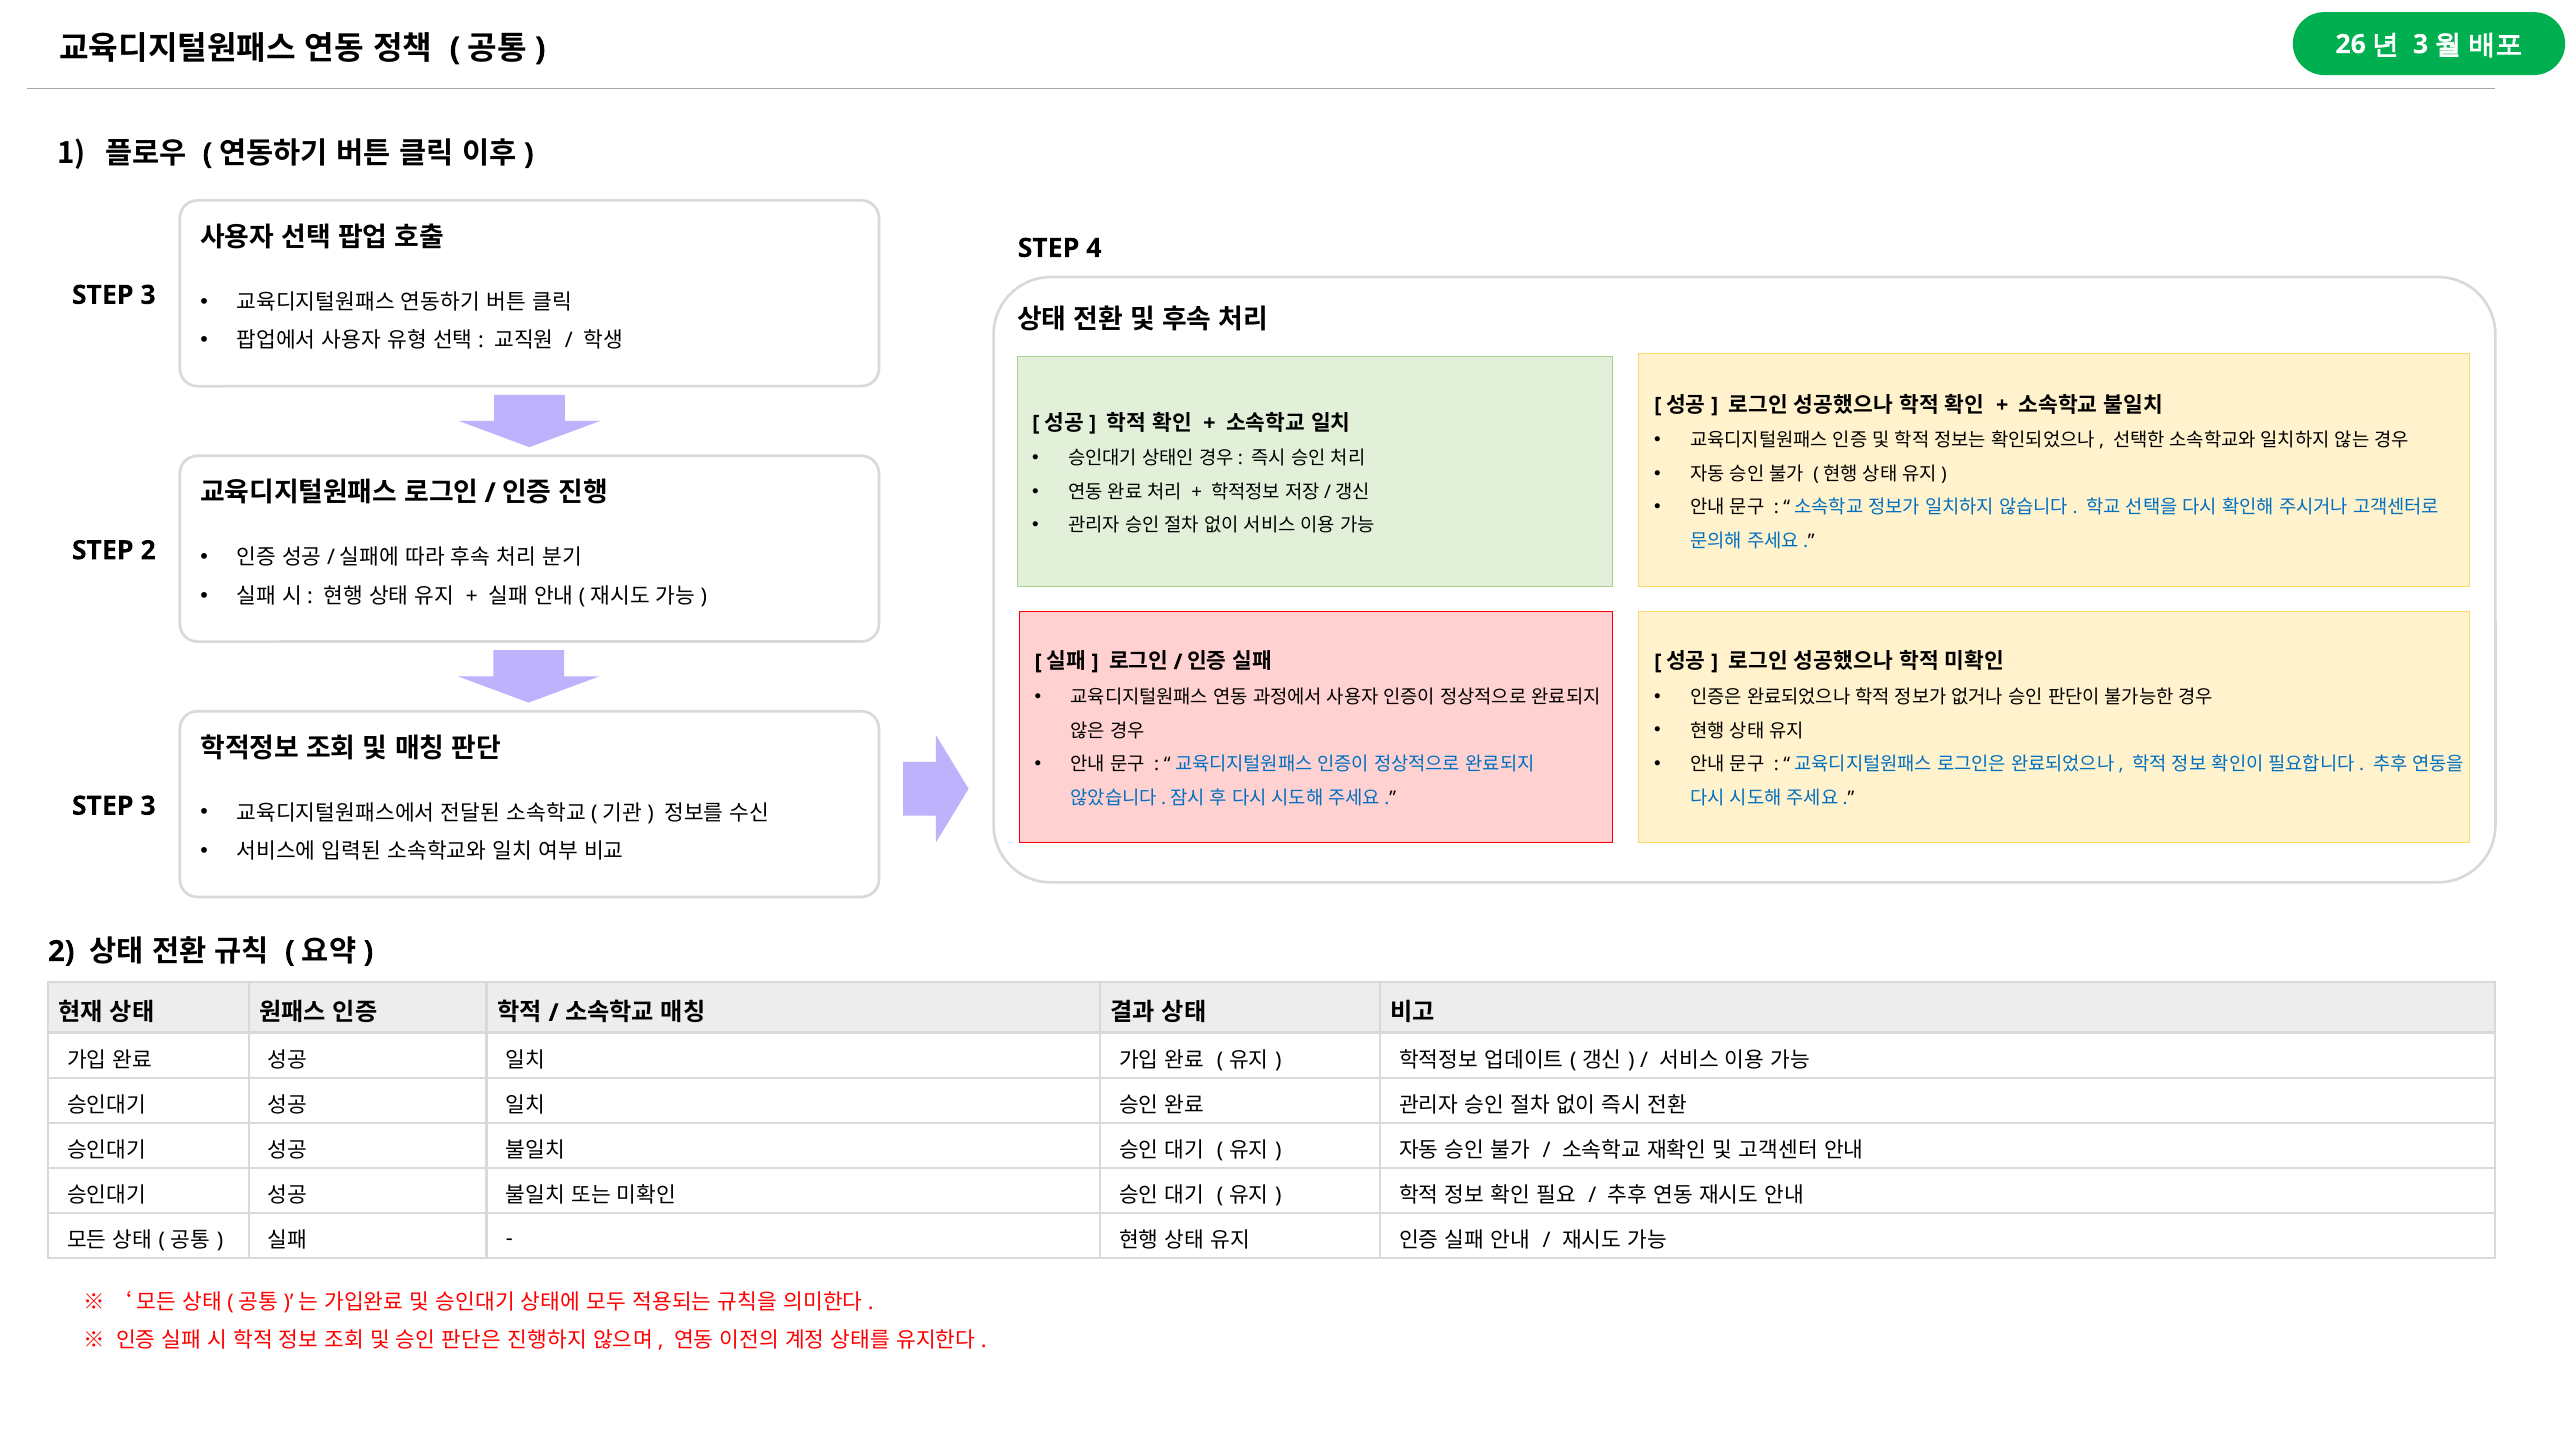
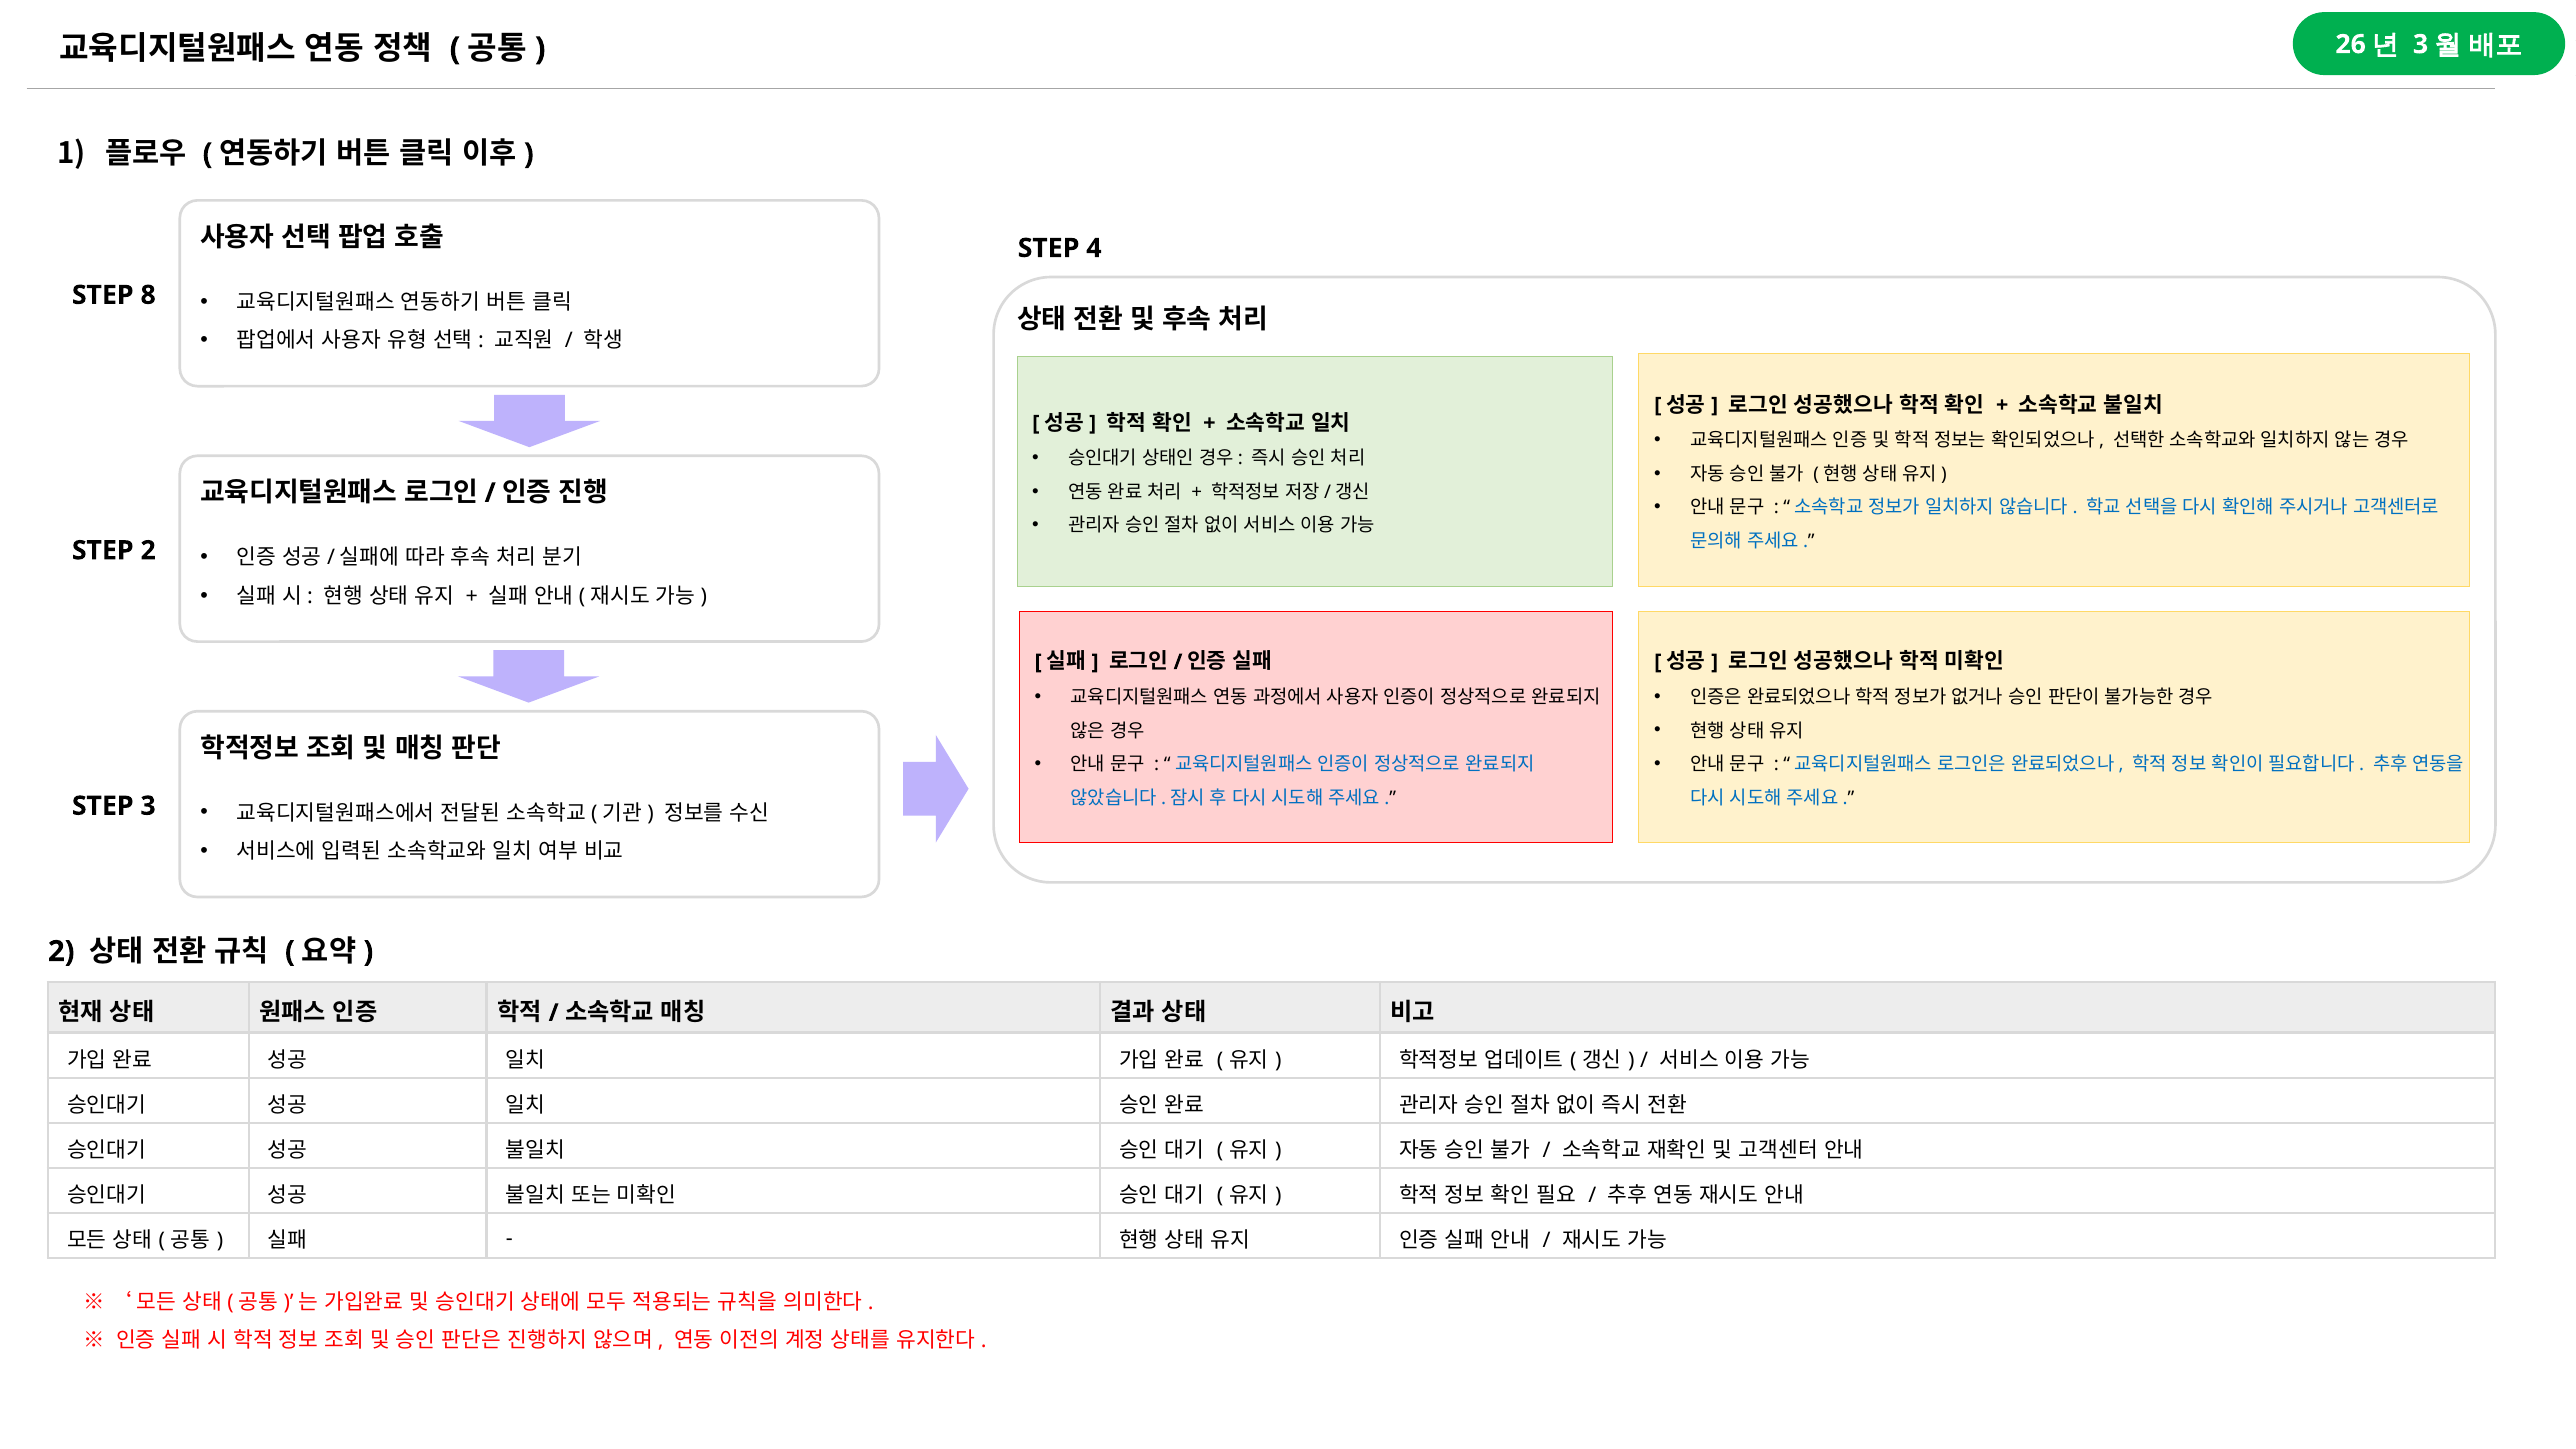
3: 3 -> 8 (148, 295)
